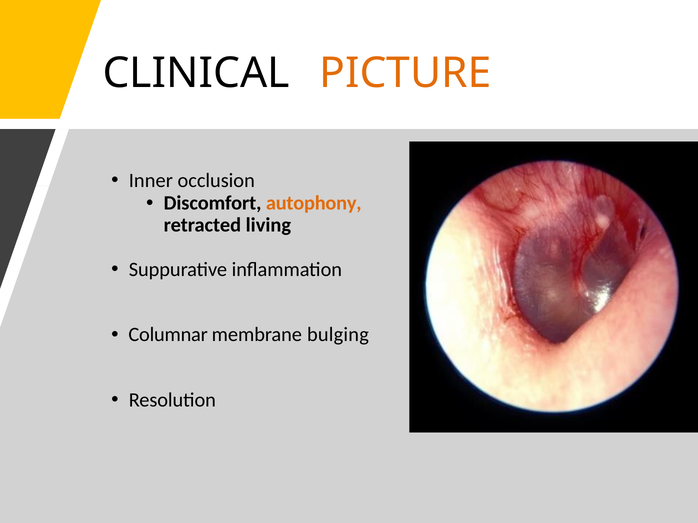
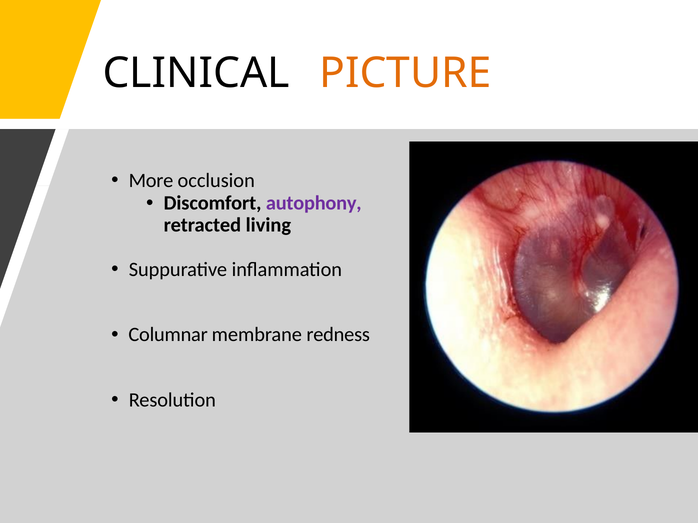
Inner: Inner -> More (151, 180)
autophony colour: orange -> purple (314, 203)
bulging: bulging -> redness (338, 335)
